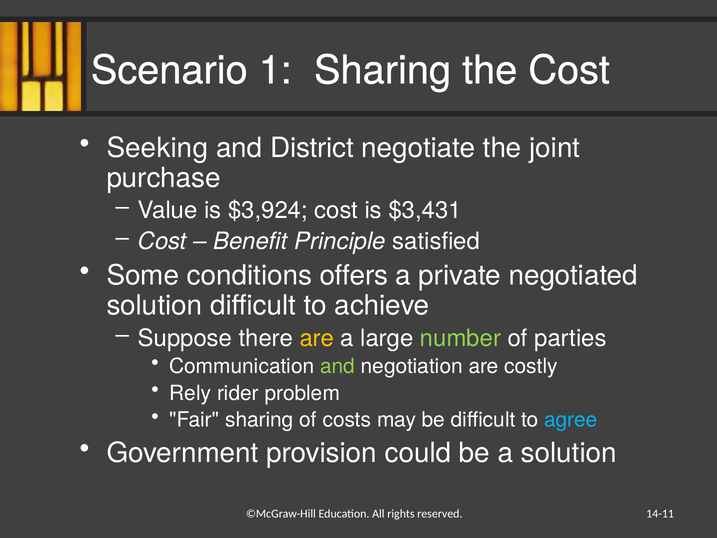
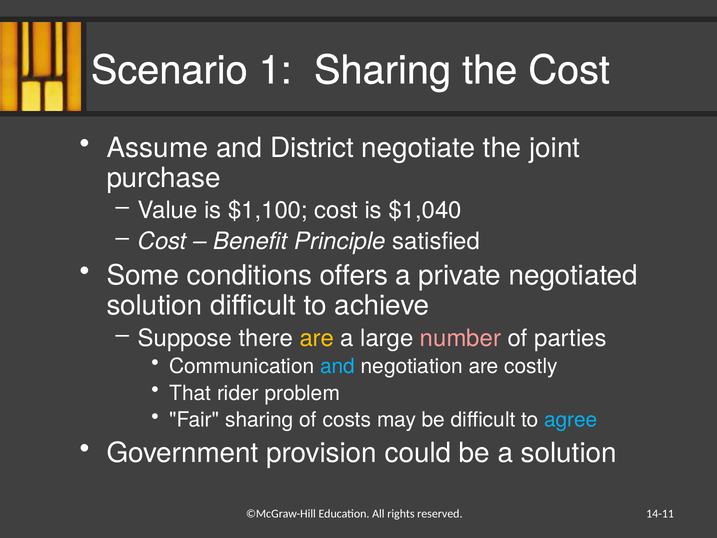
Seeking: Seeking -> Assume (157, 148)
$3,924: $3,924 -> $1,100 (268, 210)
$3,431: $3,431 -> $1,040 (425, 210)
number colour: light green -> pink (461, 338)
and colour: light green -> light blue (338, 366)
Rely: Rely -> That (190, 393)
